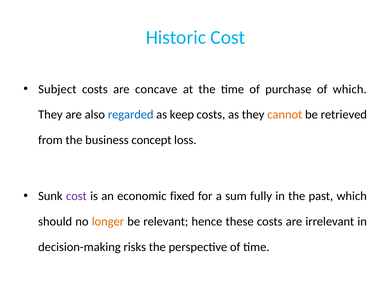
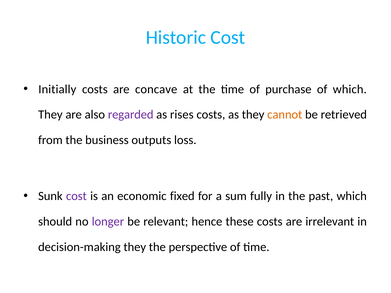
Subject: Subject -> Initially (57, 89)
regarded colour: blue -> purple (131, 115)
keep: keep -> rises (182, 115)
concept: concept -> outputs (151, 140)
longer colour: orange -> purple (108, 222)
decision-making risks: risks -> they (135, 247)
